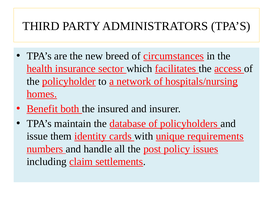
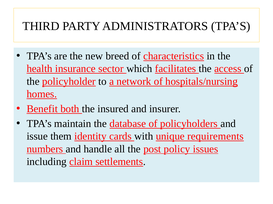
circumstances: circumstances -> characteristics (174, 56)
